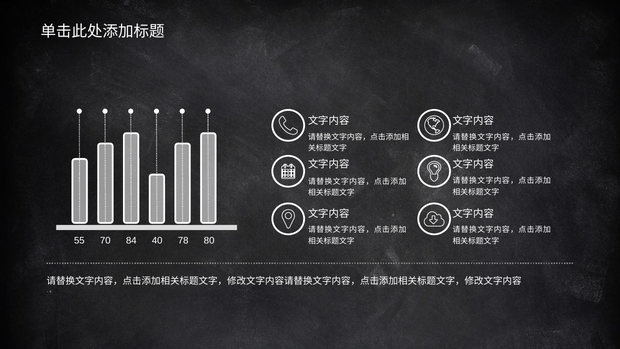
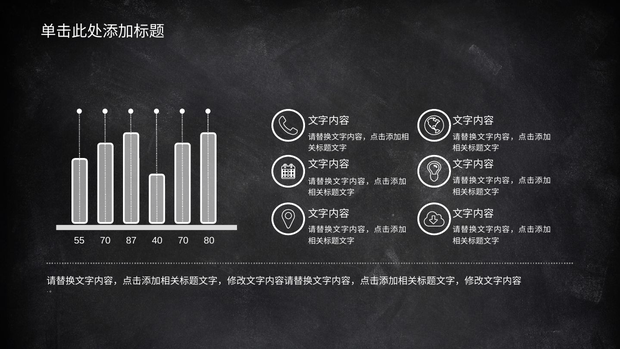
84: 84 -> 87 (131, 241)
40 78: 78 -> 70 (183, 241)
